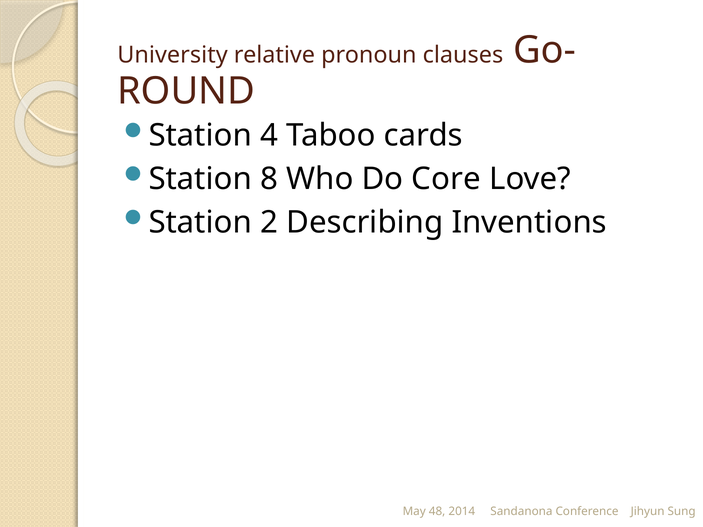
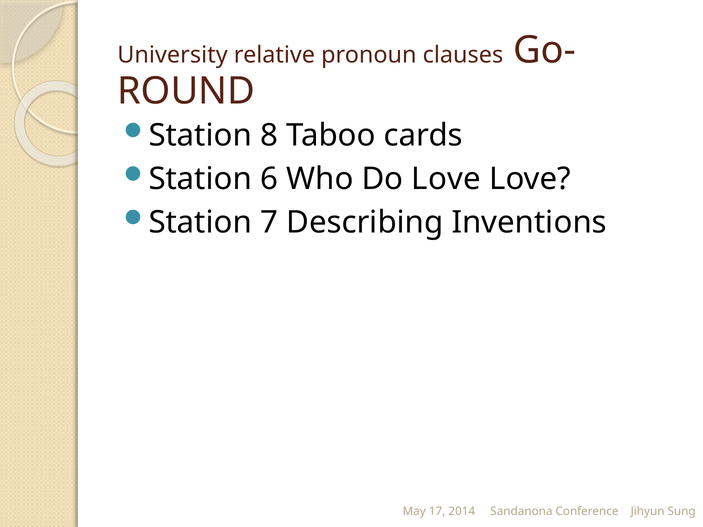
4: 4 -> 8 (269, 136)
8: 8 -> 6 (269, 179)
Do Core: Core -> Love (446, 179)
2: 2 -> 7 (269, 222)
48: 48 -> 17 (437, 512)
